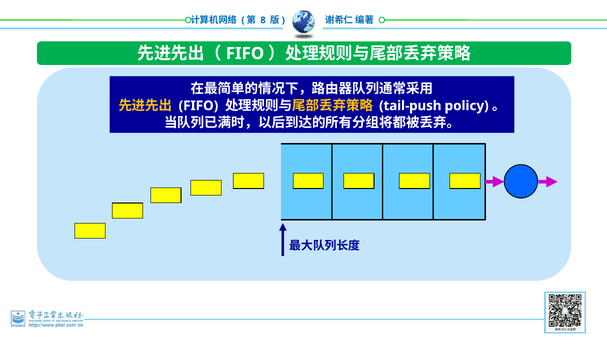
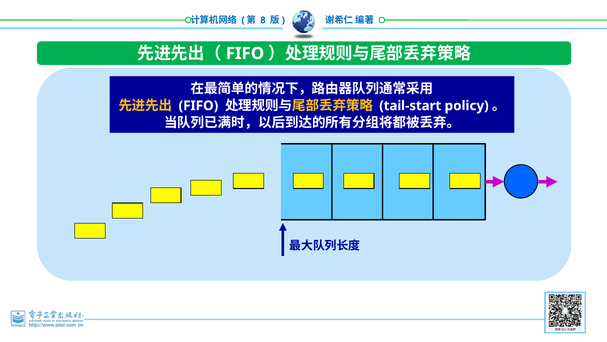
tail-push: tail-push -> tail-start (410, 106)
